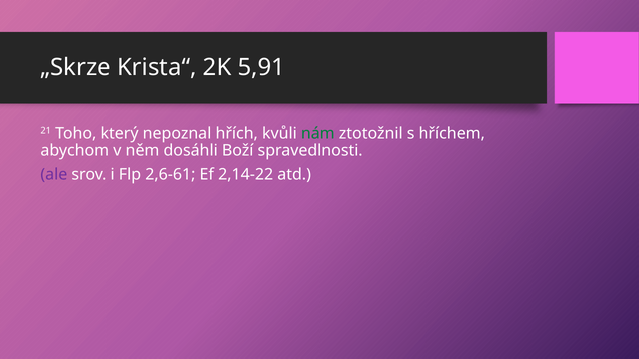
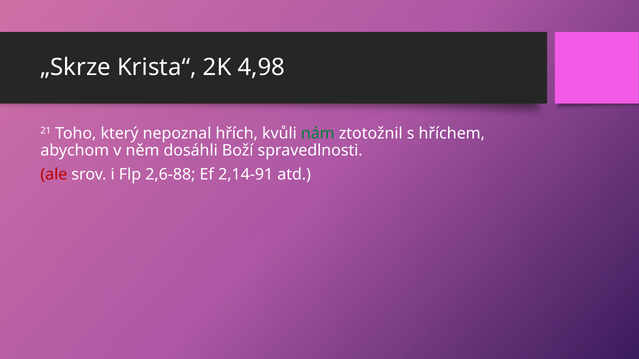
5,91: 5,91 -> 4,98 (261, 68)
ale colour: purple -> red (54, 175)
2,6-61: 2,6-61 -> 2,6-88 (170, 175)
2,14-22: 2,14-22 -> 2,14-91 (246, 175)
